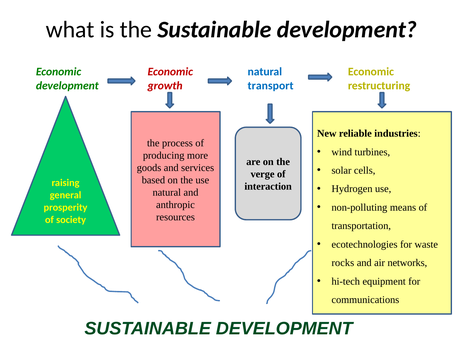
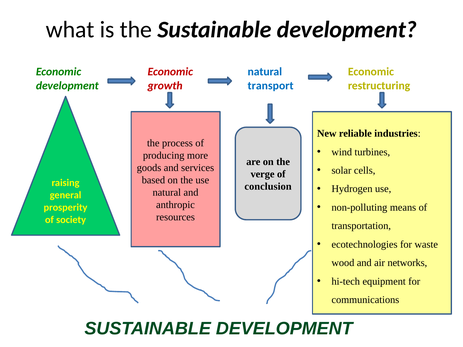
interaction: interaction -> conclusion (268, 187)
rocks: rocks -> wood (343, 263)
